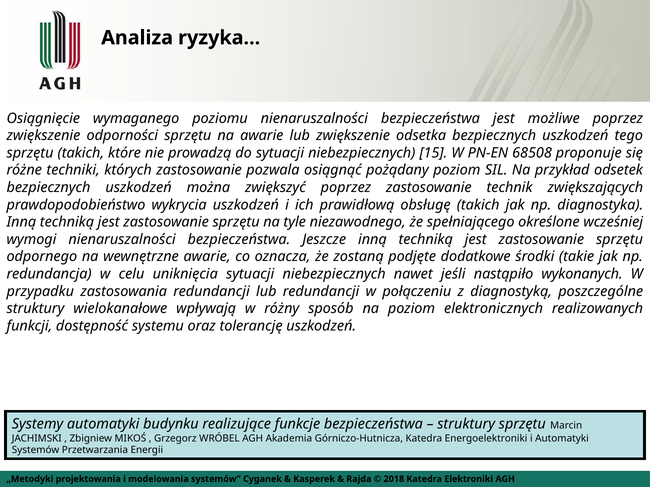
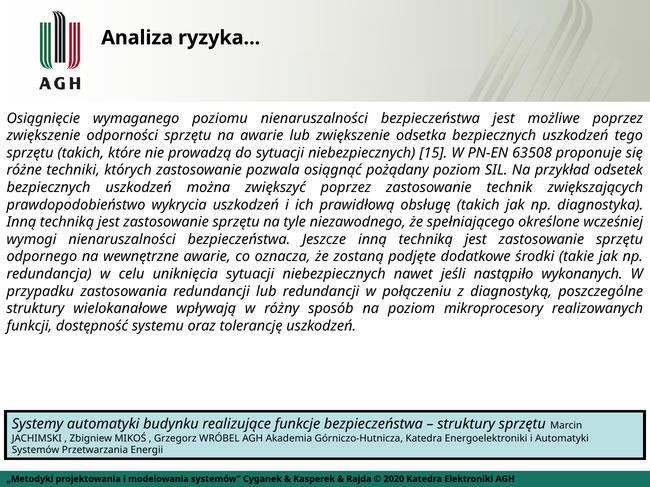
68508: 68508 -> 63508 (532, 153)
elektronicznych: elektronicznych -> mikroprocesory (494, 309)
2018: 2018 -> 2020 (394, 479)
